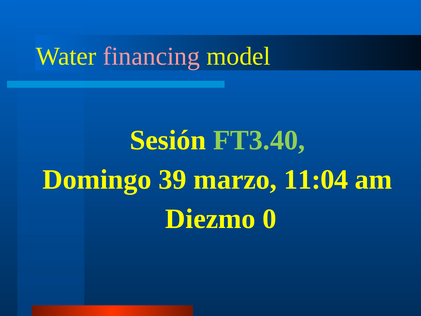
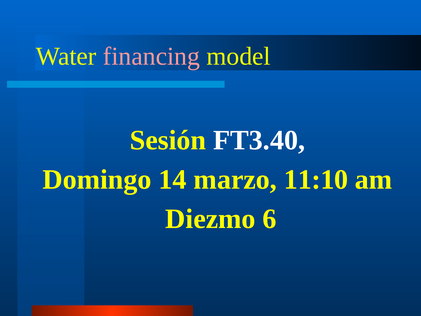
FT3.40 colour: light green -> white (259, 140)
39: 39 -> 14 (173, 180)
11:04: 11:04 -> 11:10 (316, 180)
0: 0 -> 6 (270, 219)
